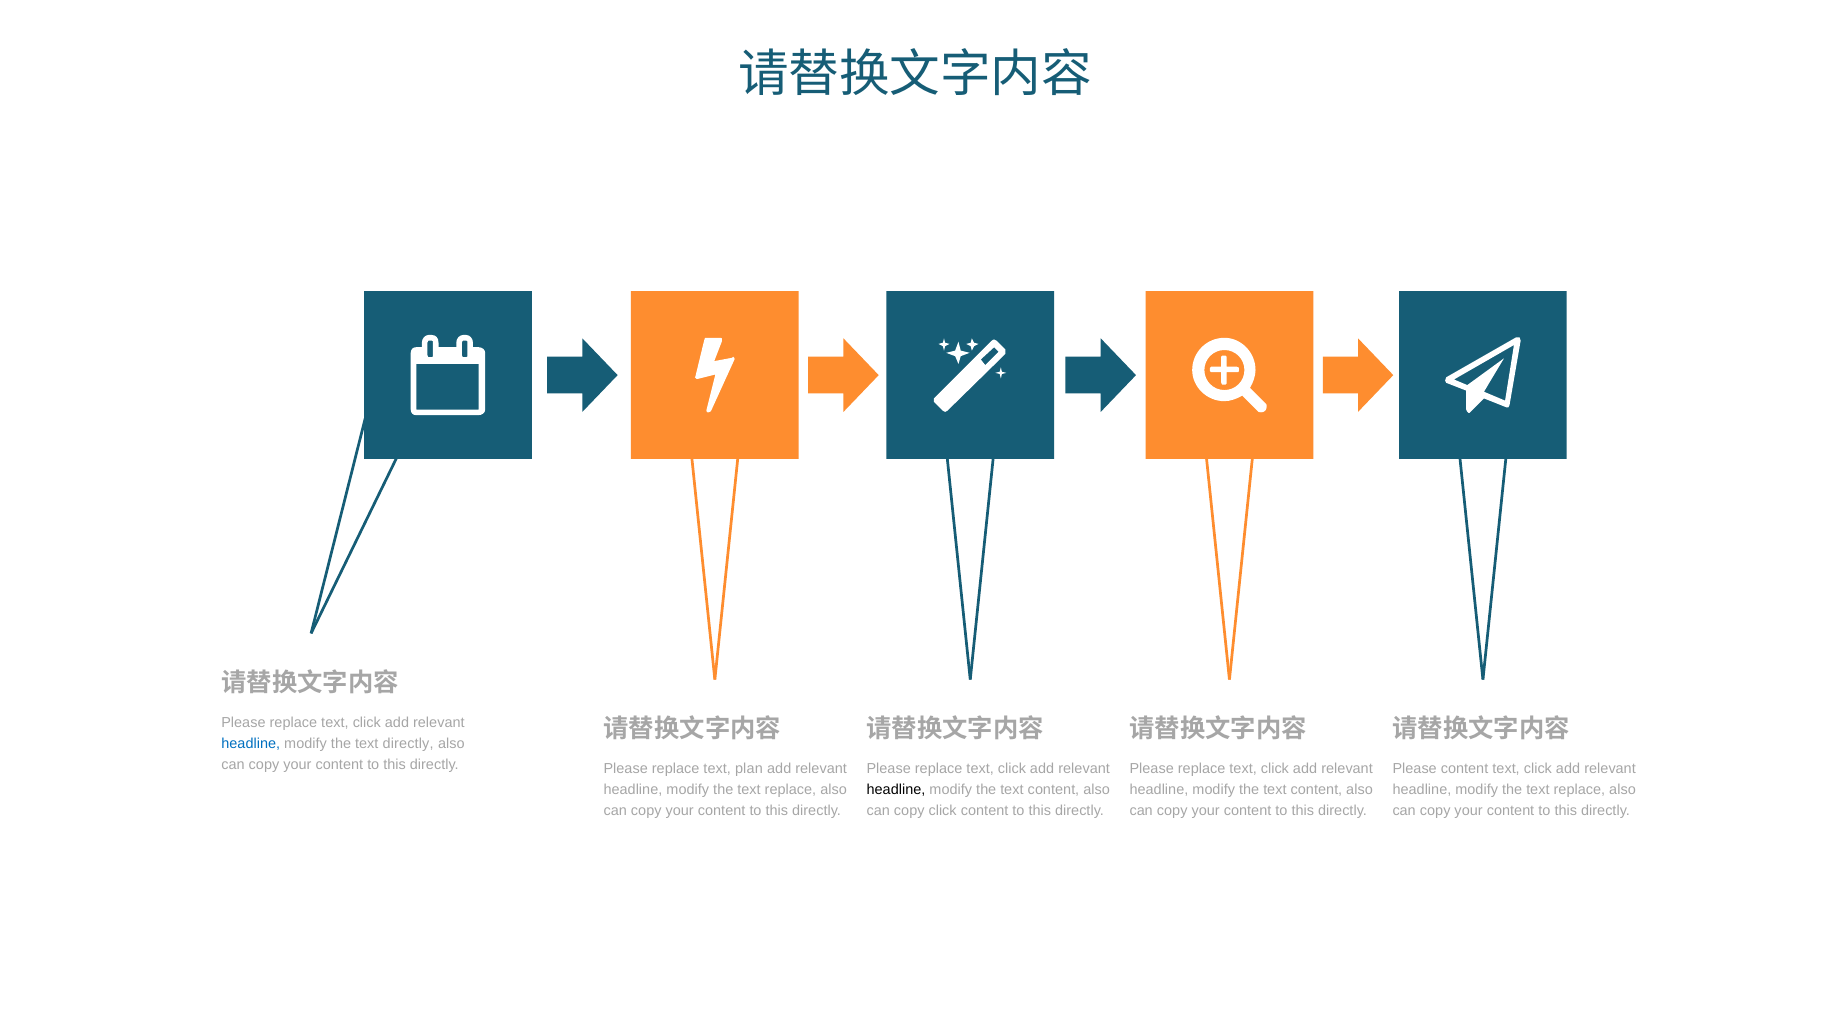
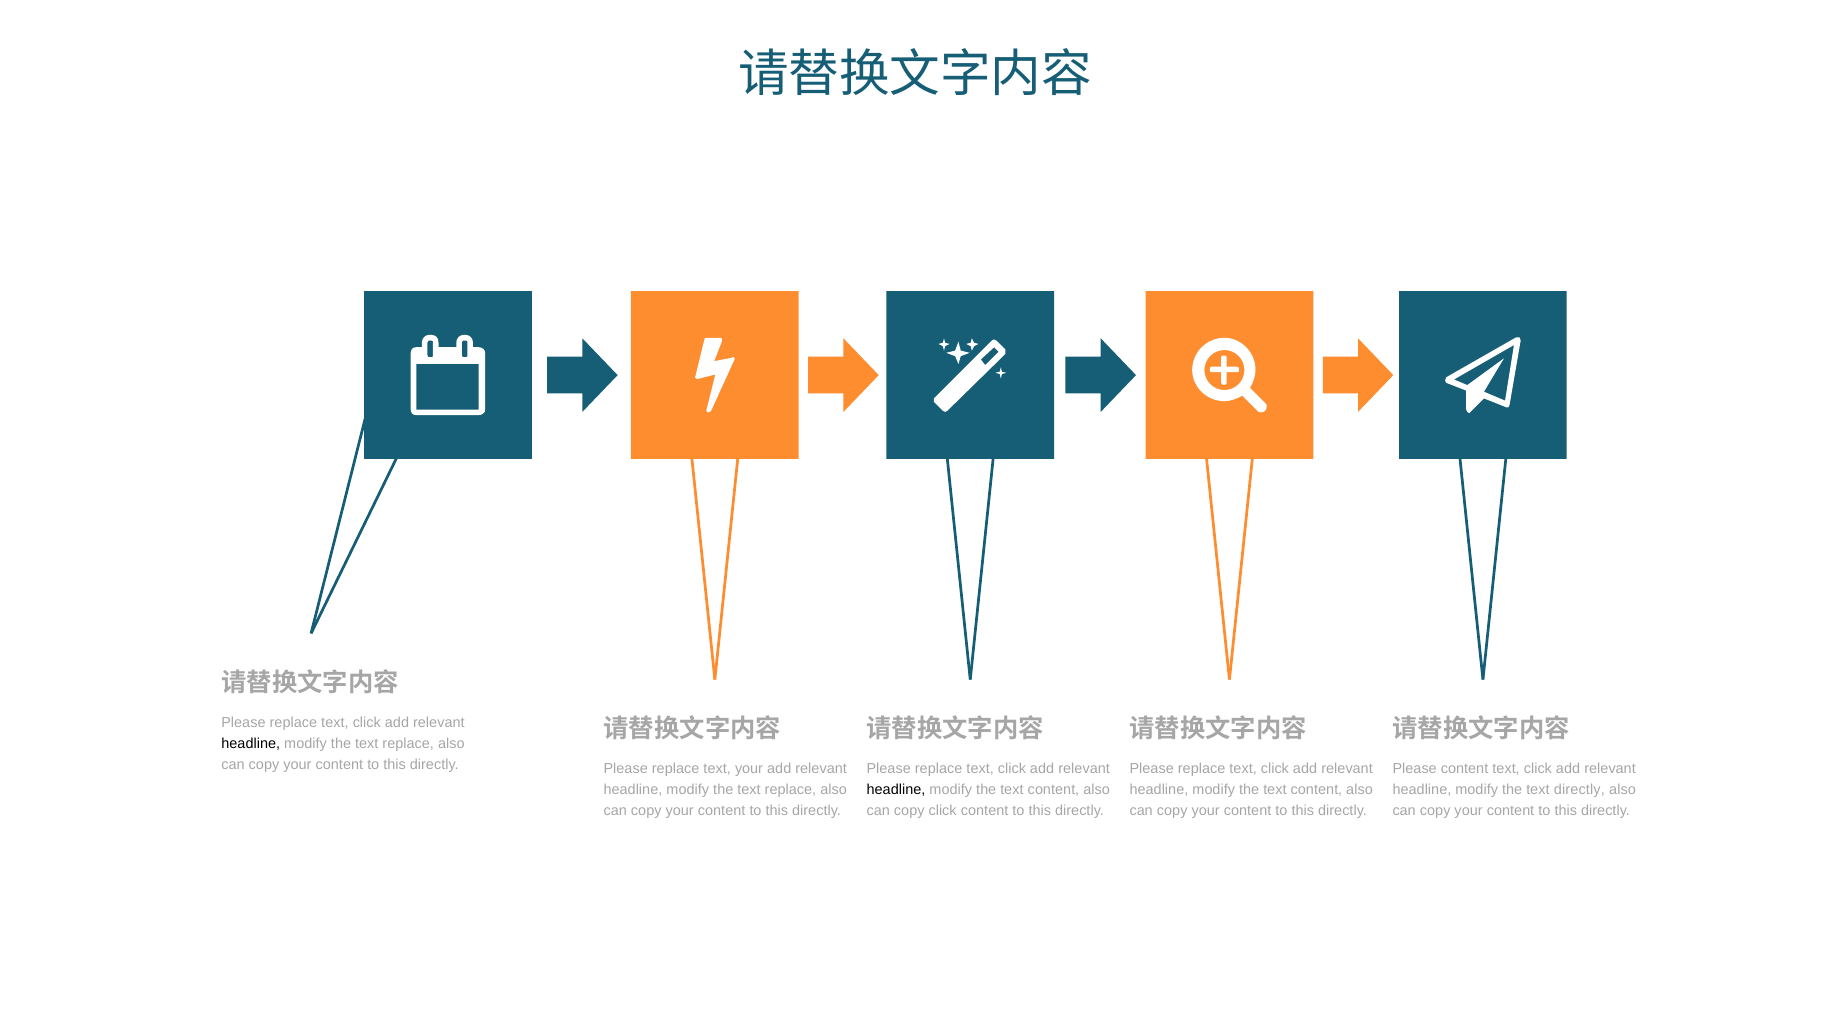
headline colour: blue -> black (251, 743)
directly: directly -> replace (408, 743)
text plan: plan -> your (749, 768)
replace: replace -> directly (1579, 789)
